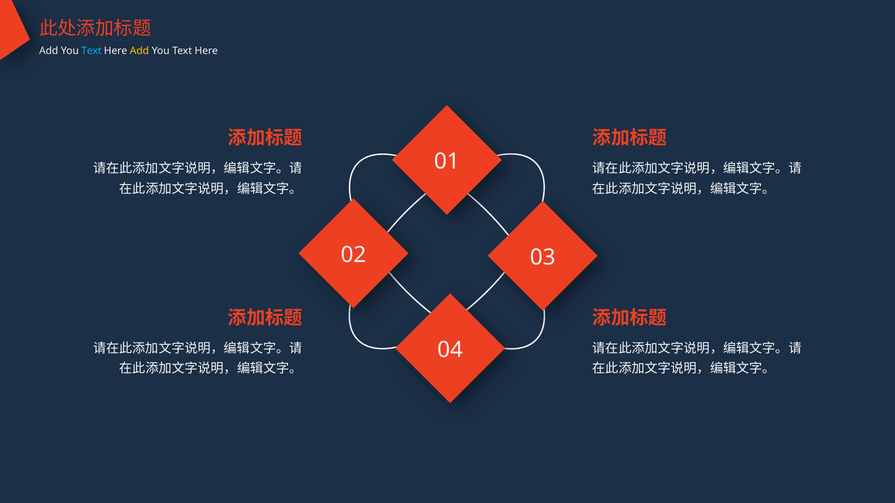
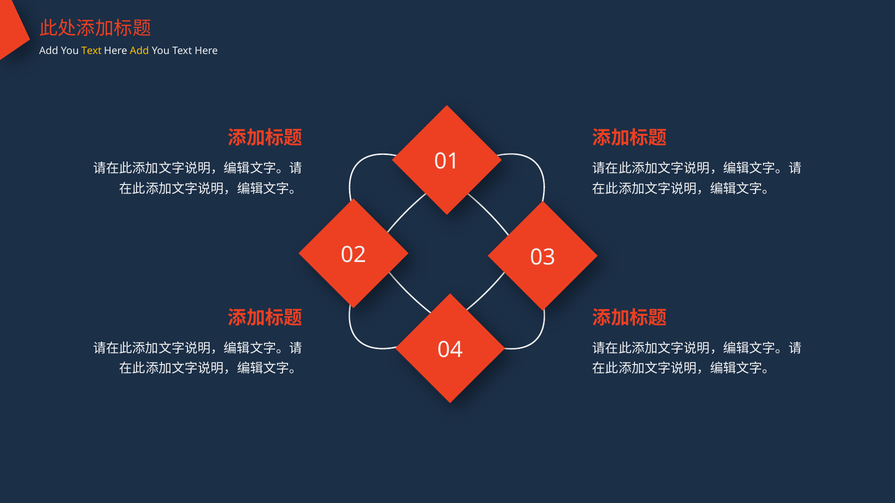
Text colour: light blue -> yellow (91, 51)
